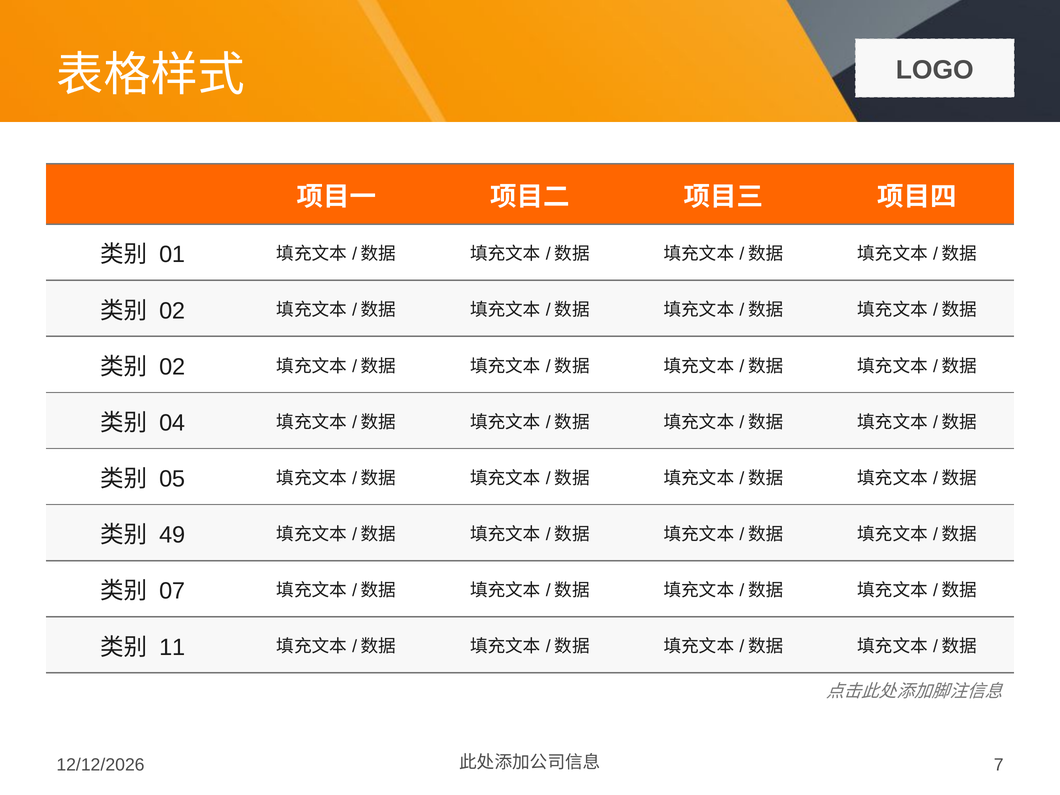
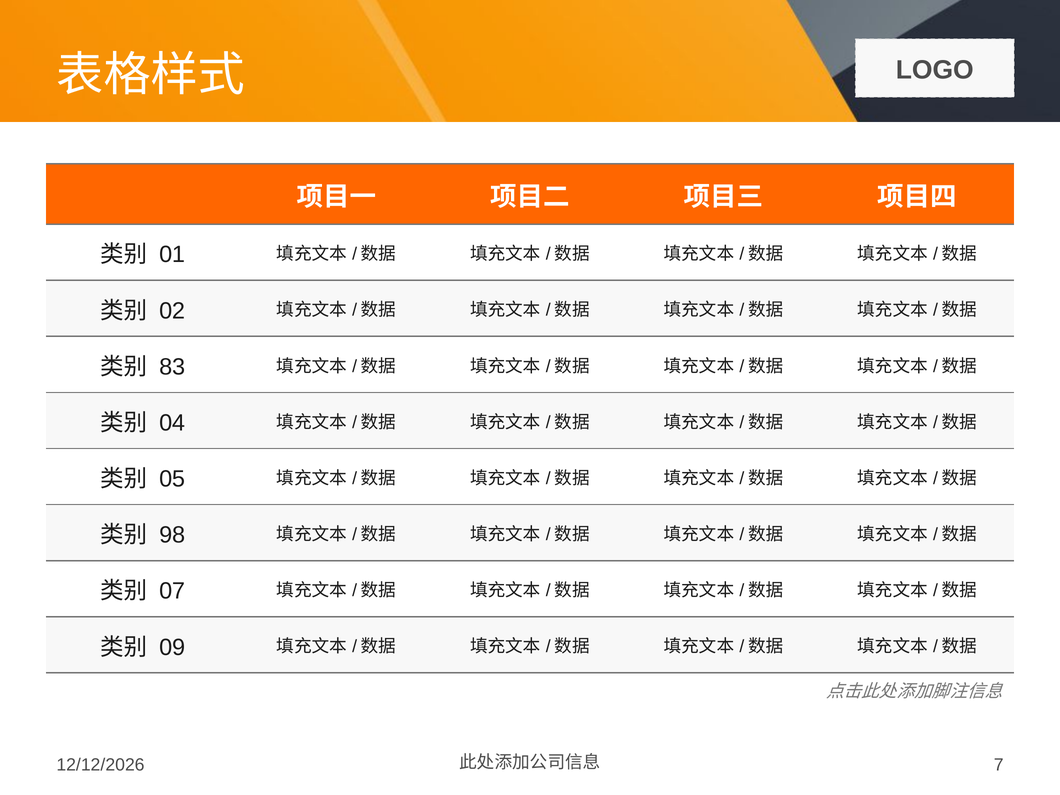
02: 02 -> 83 (172, 367)
49: 49 -> 98 (172, 535)
11: 11 -> 09 (172, 647)
